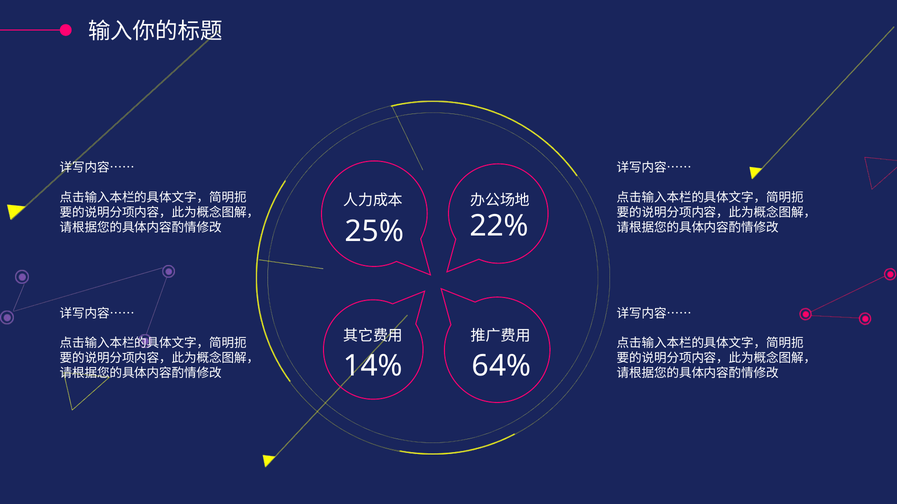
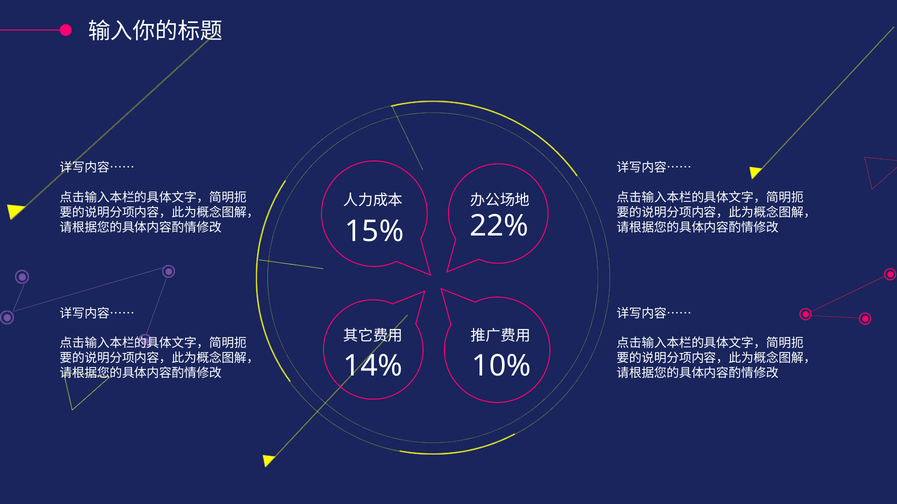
25%: 25% -> 15% (374, 232)
64%: 64% -> 10% (501, 366)
